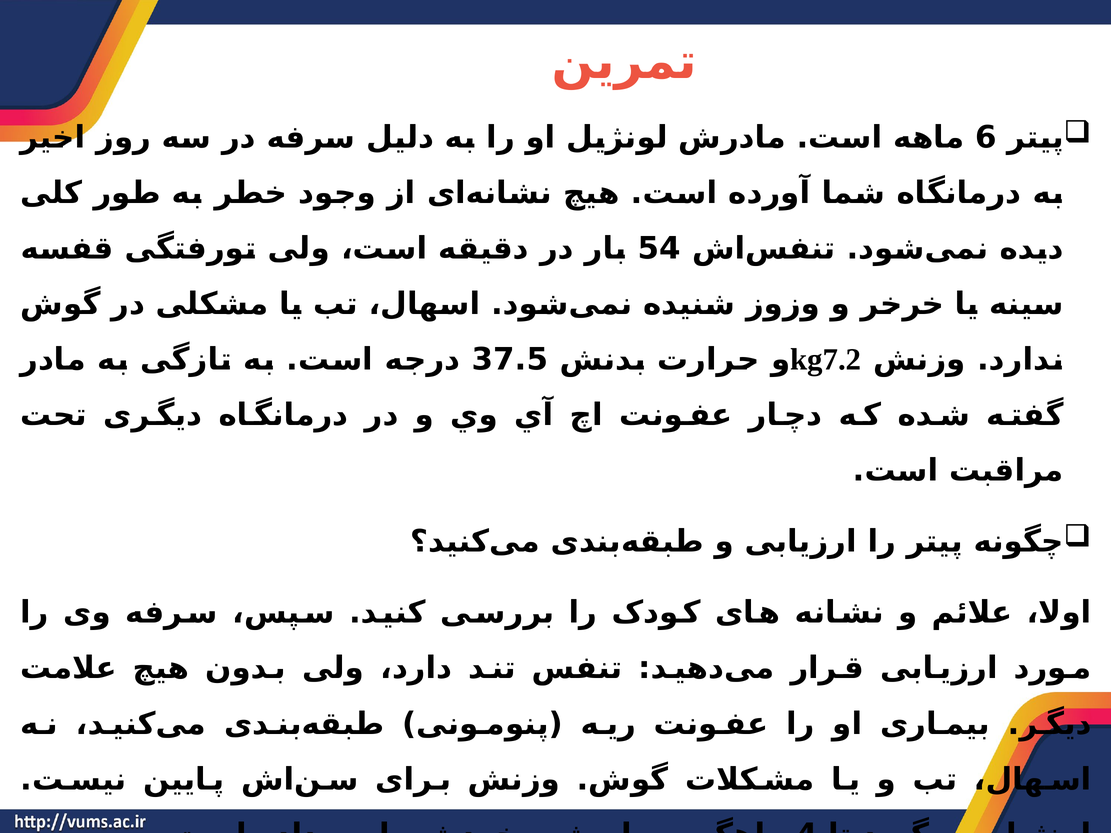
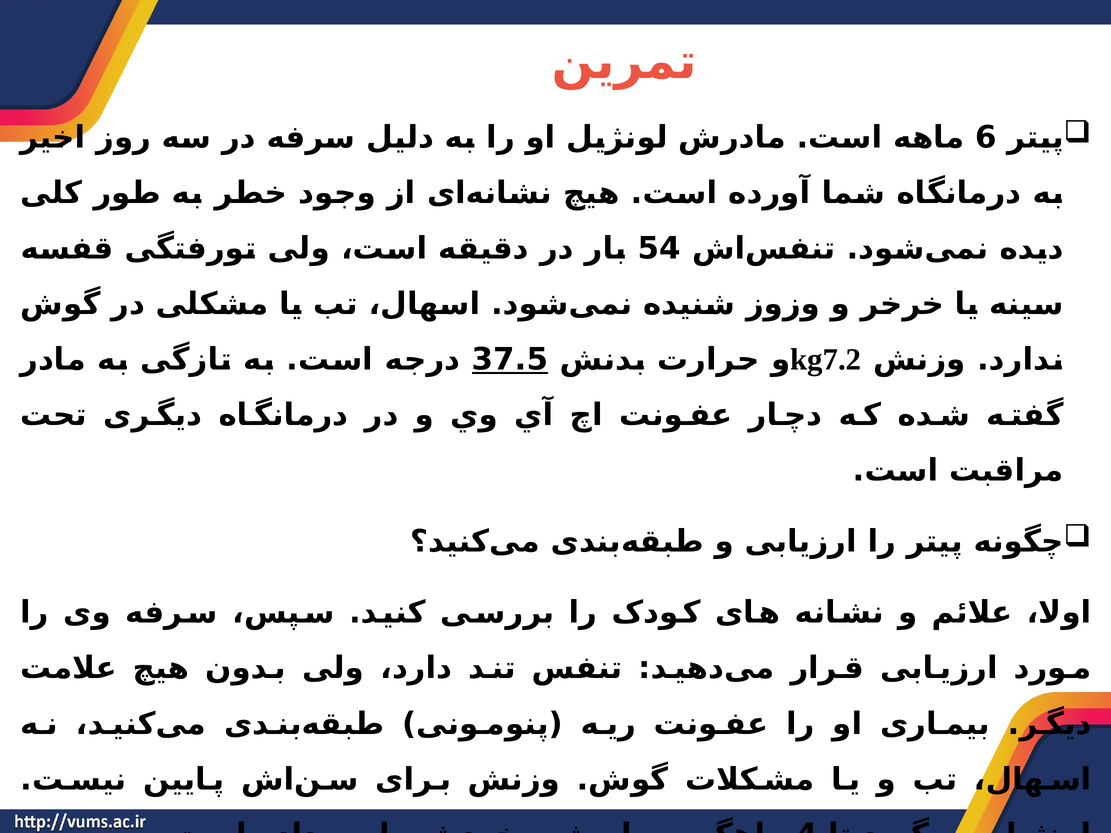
37.5 underline: none -> present (510, 360)
